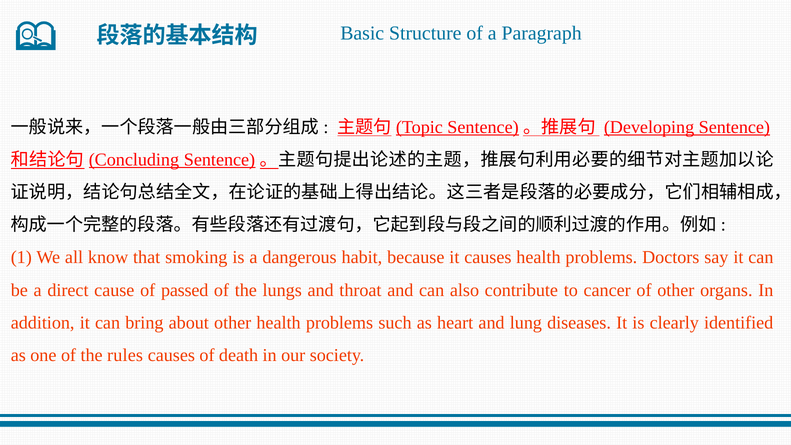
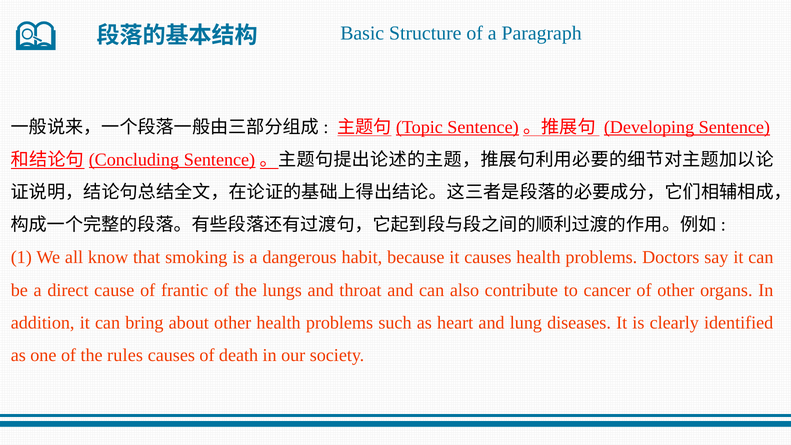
passed: passed -> frantic (185, 290)
